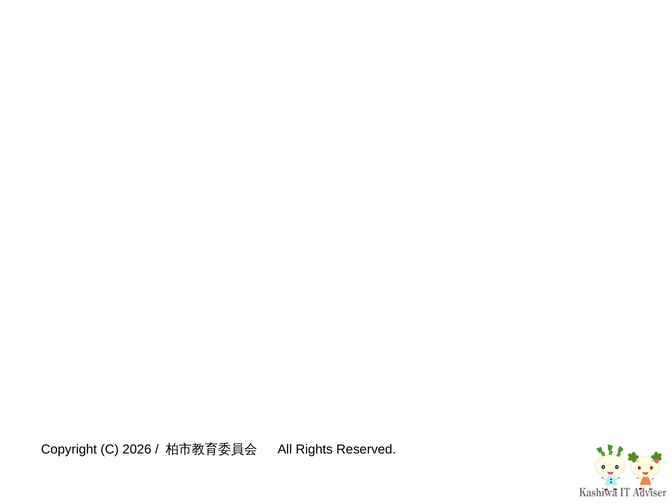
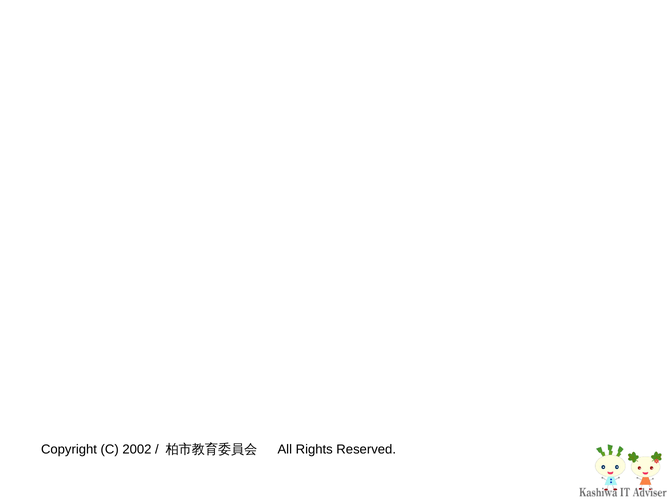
2026: 2026 -> 2002 (137, 449)
